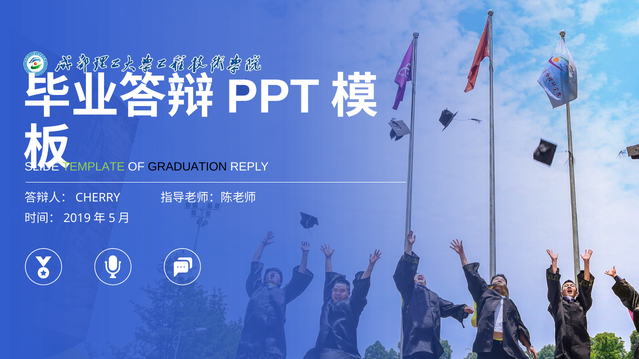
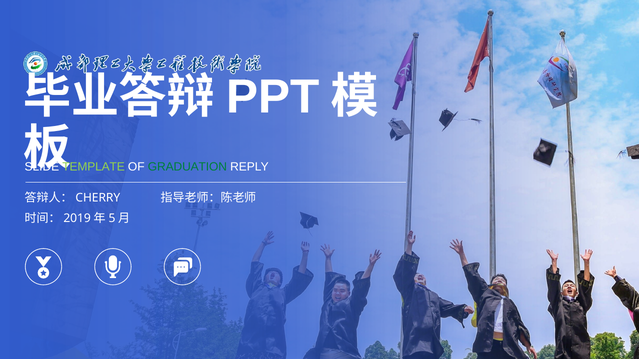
GRADUATION colour: black -> green (187, 167)
